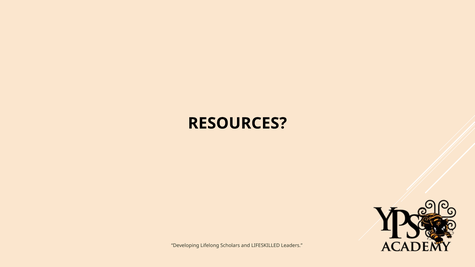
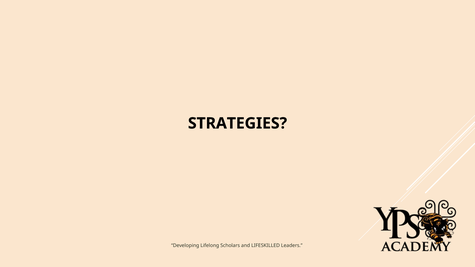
RESOURCES: RESOURCES -> STRATEGIES (237, 123)
